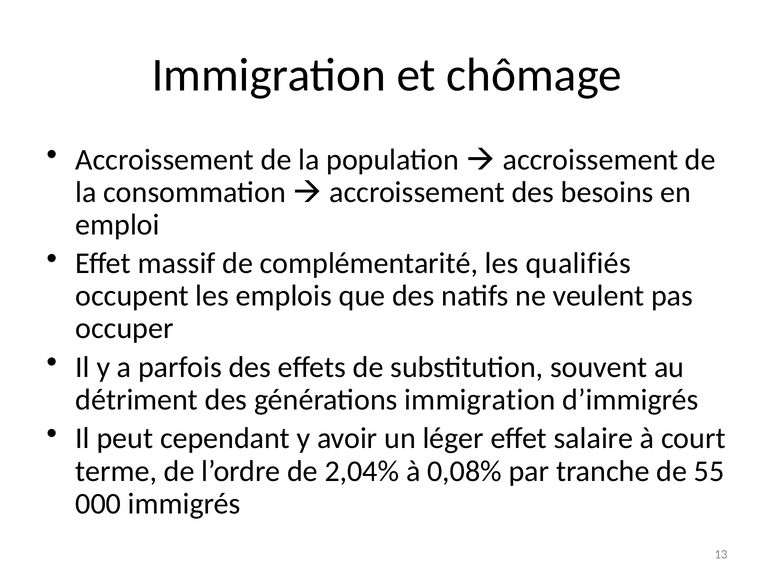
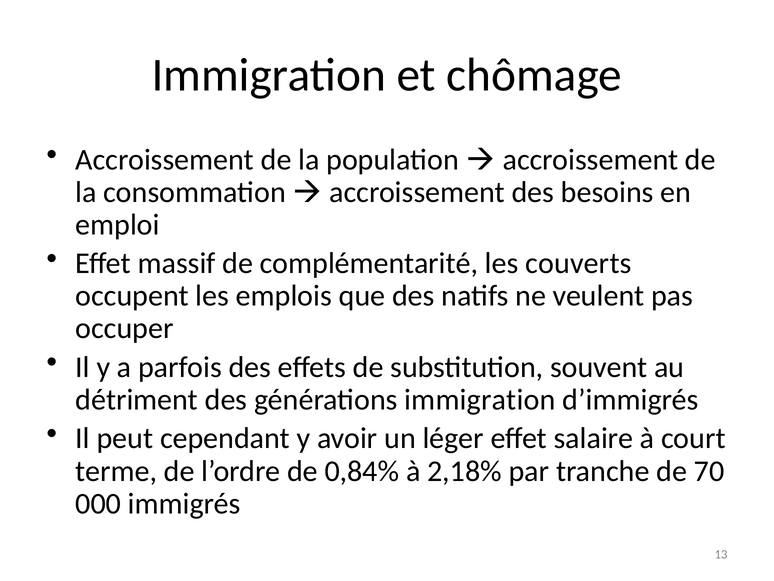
qualifiés: qualifiés -> couverts (578, 263)
2,04%: 2,04% -> 0,84% (362, 471)
0,08%: 0,08% -> 2,18% (465, 471)
55: 55 -> 70 (709, 471)
